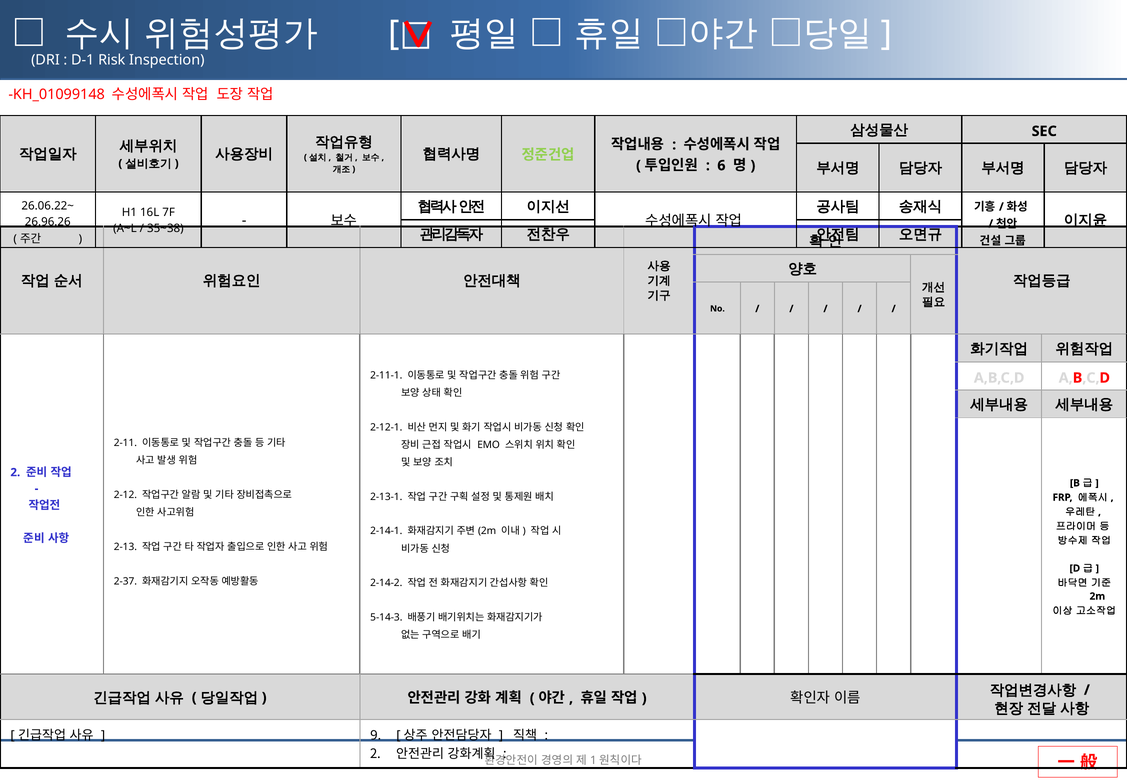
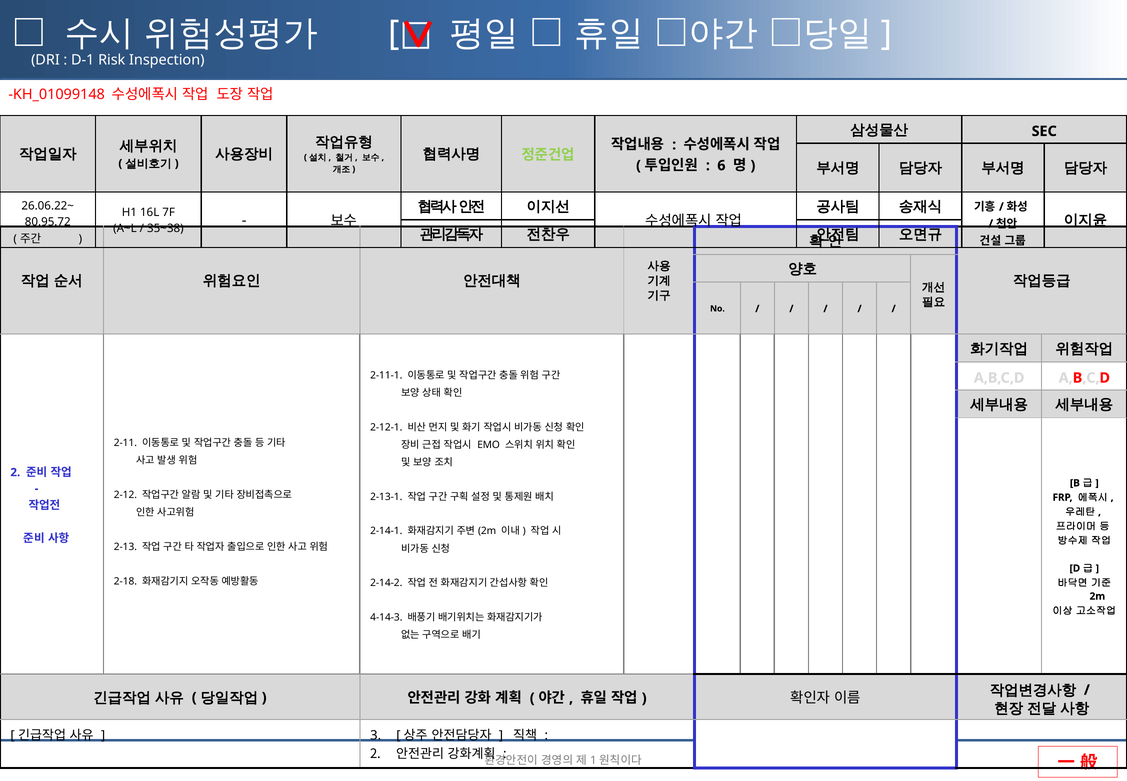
26.96.26: 26.96.26 -> 80.95.72 (48, 222)
2-37: 2-37 -> 2-18 (125, 581)
5-14-3: 5-14-3 -> 4-14-3 (386, 617)
9: 9 -> 3 (376, 735)
